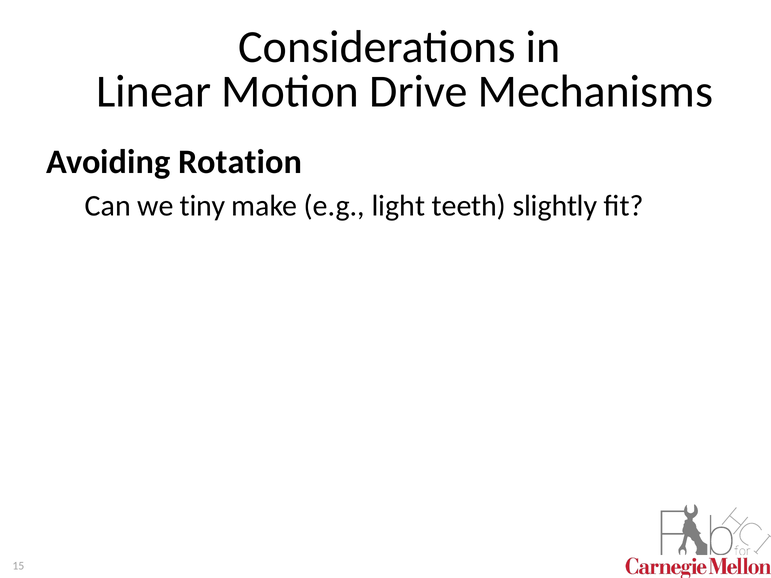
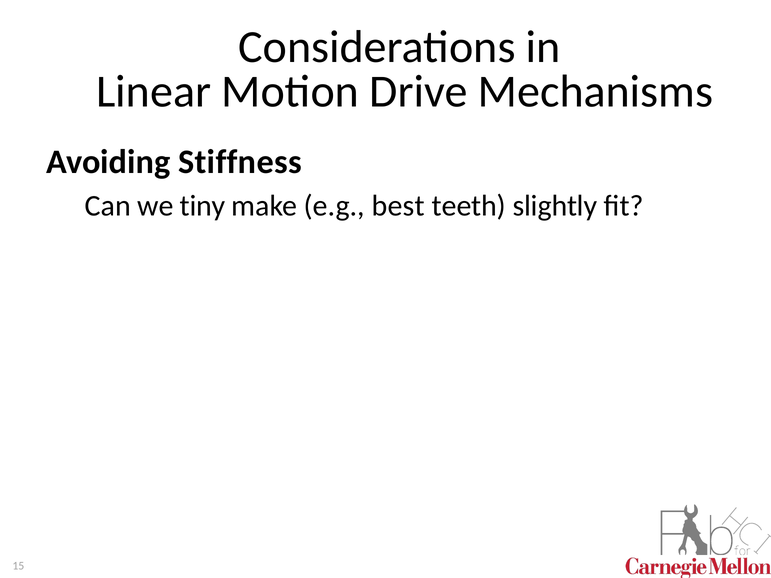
Rotation: Rotation -> Stiffness (240, 162)
light: light -> best (398, 206)
